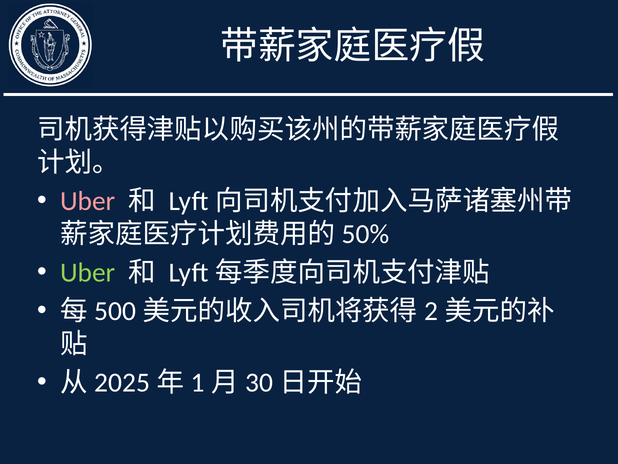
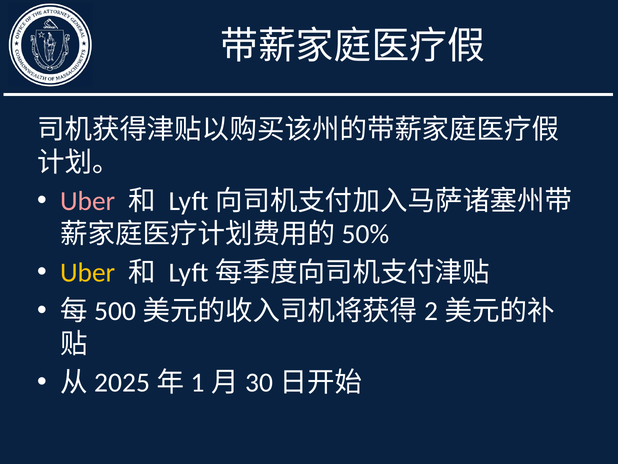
Uber colour: light green -> yellow (88, 273)
